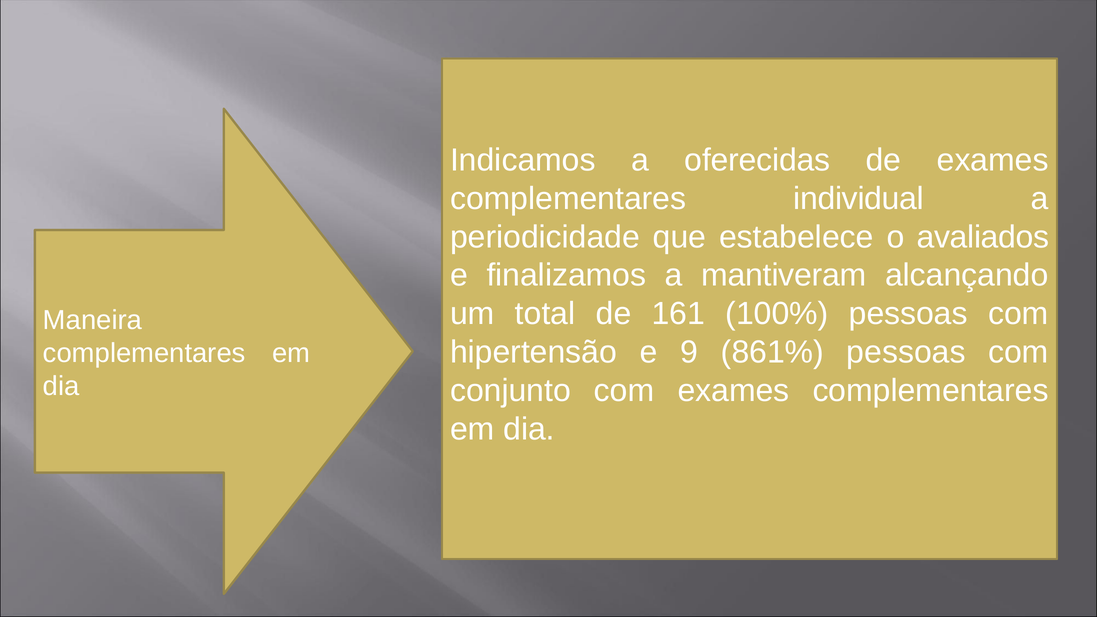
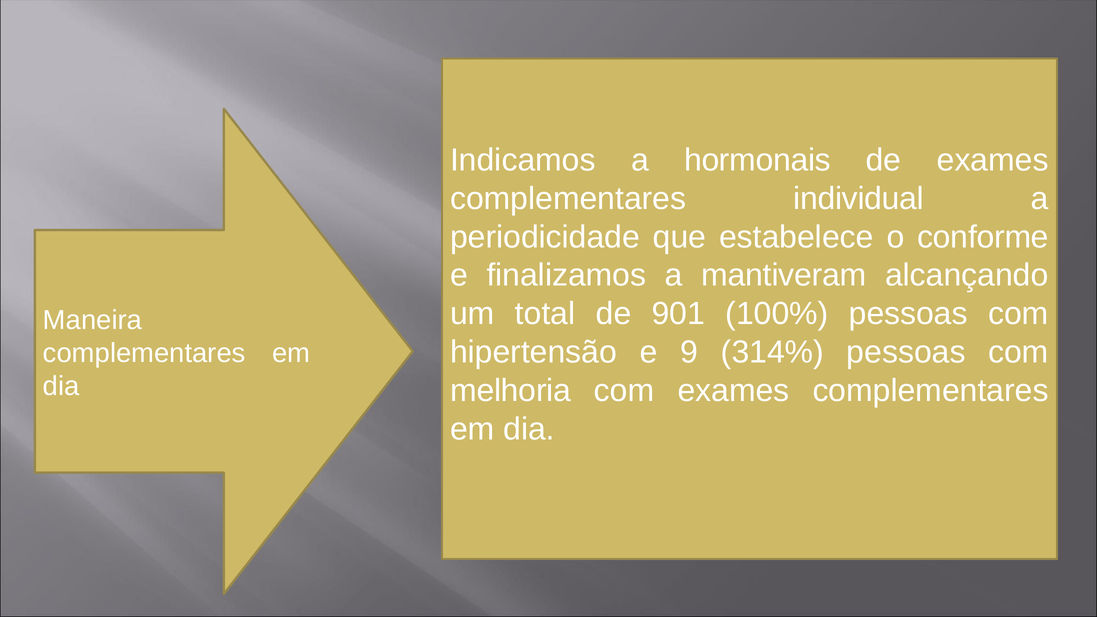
oferecidas: oferecidas -> hormonais (757, 160)
avaliados: avaliados -> conforme (983, 237)
161: 161 -> 901 (678, 314)
861%: 861% -> 314% (772, 352)
conjunto: conjunto -> melhoria (511, 391)
